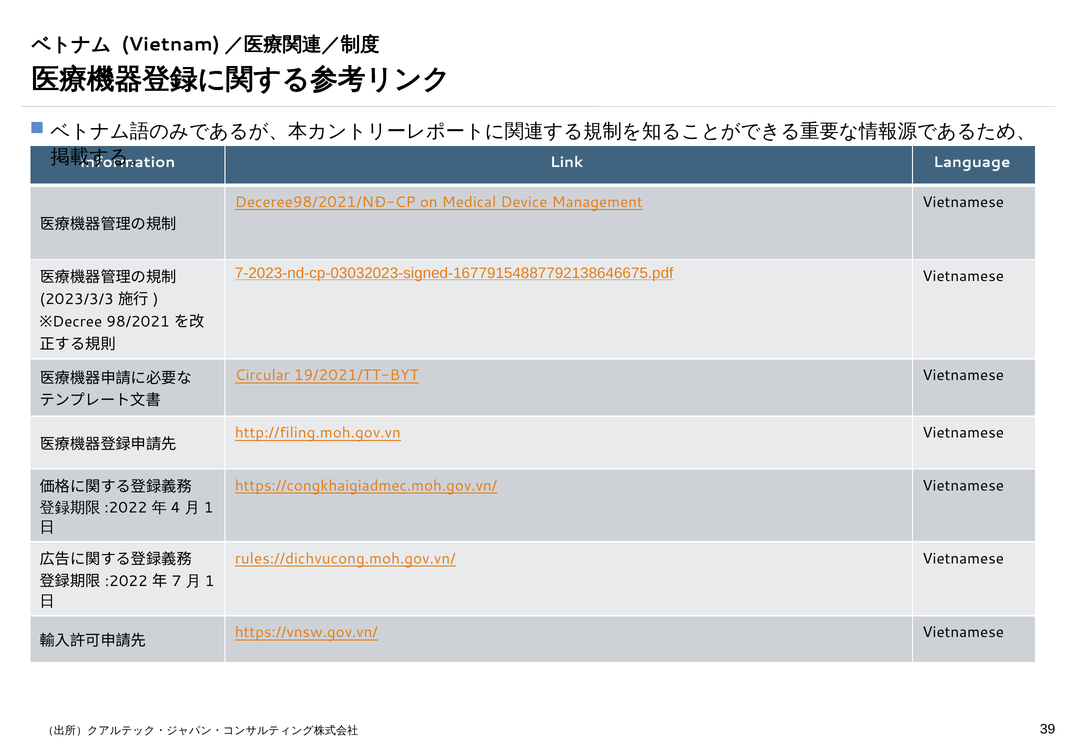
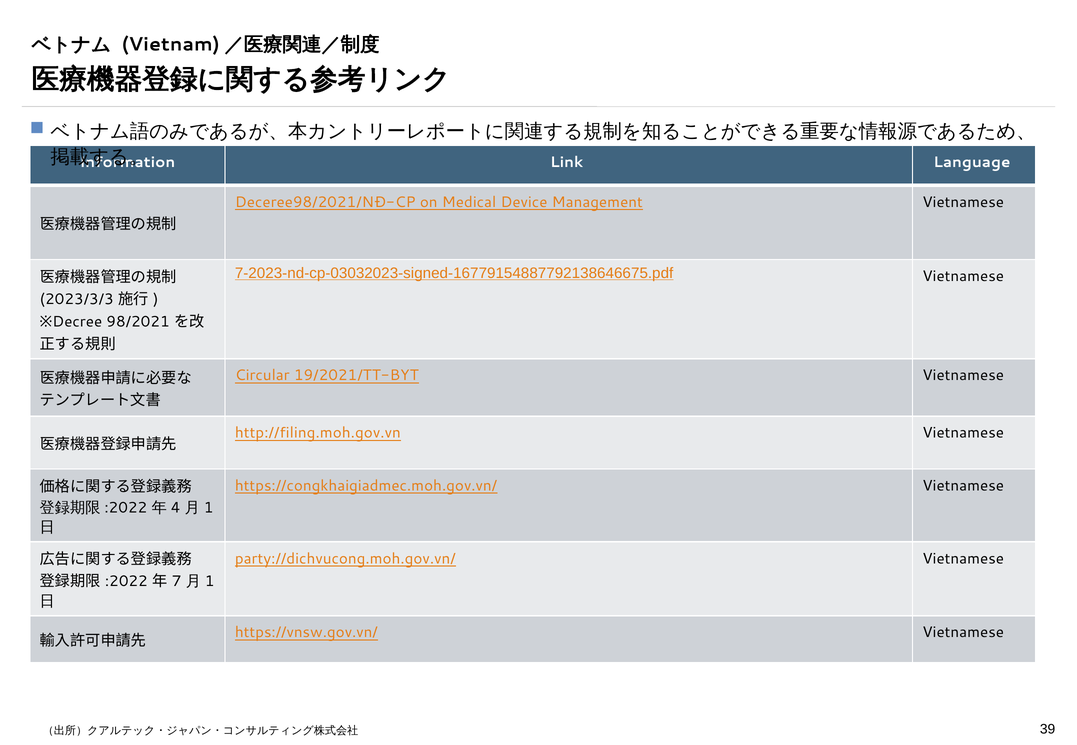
rules://dichvucong.moh.gov.vn/: rules://dichvucong.moh.gov.vn/ -> party://dichvucong.moh.gov.vn/ (345, 559)
